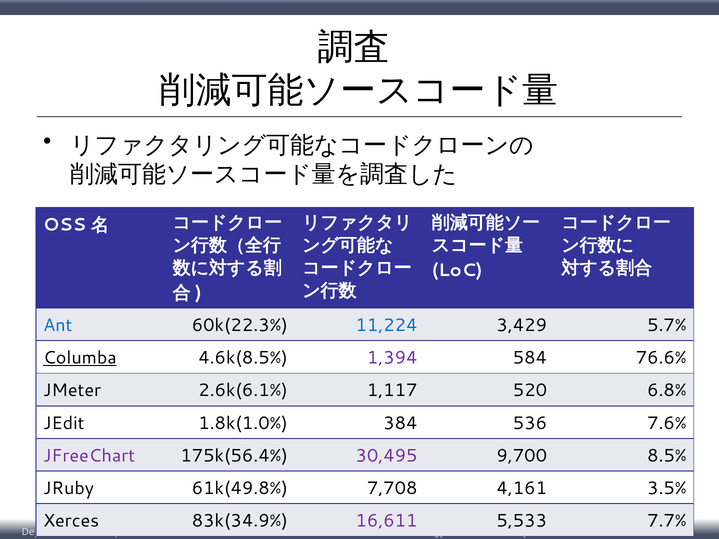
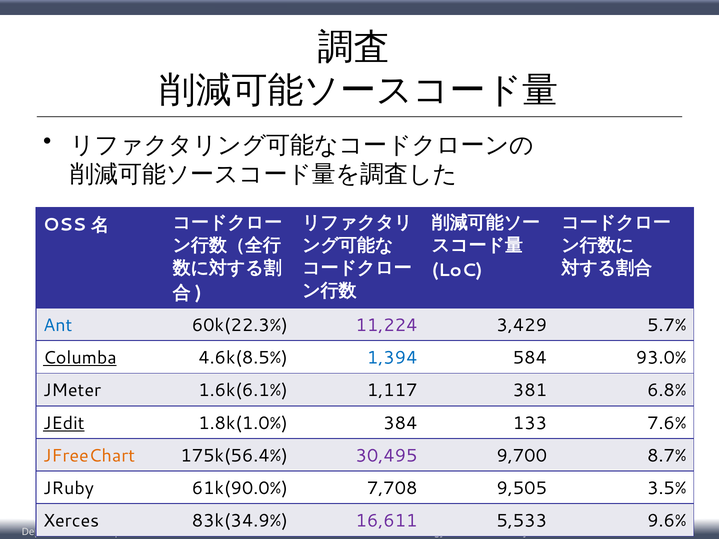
11,224 colour: blue -> purple (386, 326)
1,394 colour: purple -> blue (392, 358)
76.6%: 76.6% -> 93.0% (661, 358)
2.6k(6.1%: 2.6k(6.1% -> 1.6k(6.1% (243, 391)
520: 520 -> 381 (530, 391)
JEdit underline: none -> present (64, 423)
536: 536 -> 133 (530, 423)
JFreeChart colour: purple -> orange (89, 456)
8.5%: 8.5% -> 8.7% (667, 456)
61k(49.8%: 61k(49.8% -> 61k(90.0% (240, 489)
4,161: 4,161 -> 9,505 (522, 489)
7.7%: 7.7% -> 9.6% (667, 521)
